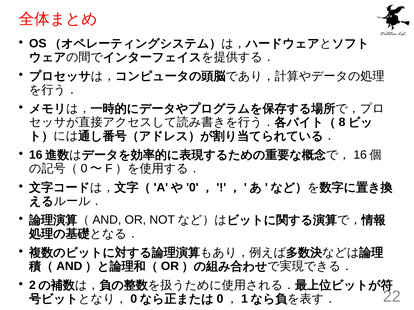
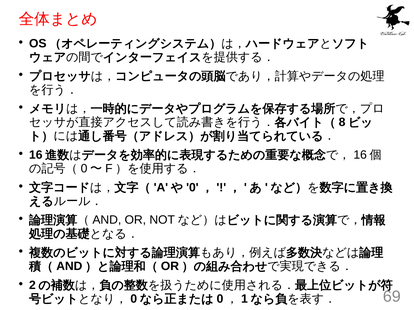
22: 22 -> 69 (392, 297)
